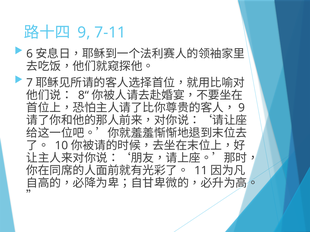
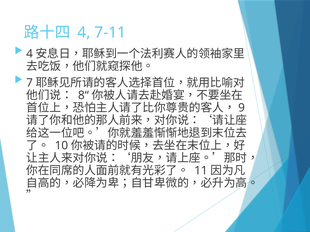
9: 9 -> 4 (84, 33)
6: 6 -> 4 (30, 54)
